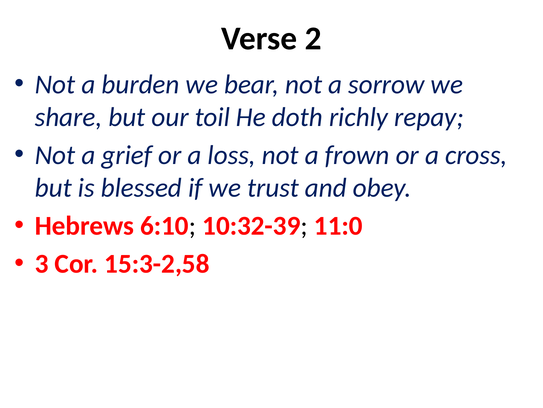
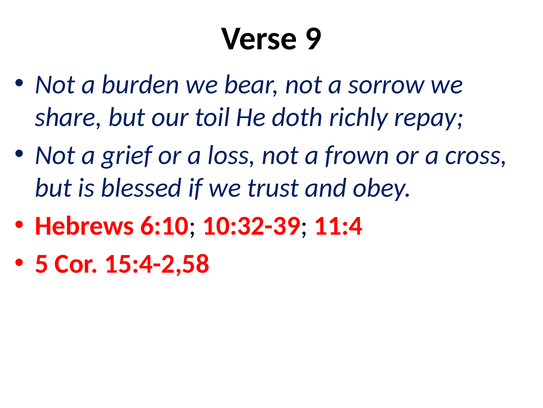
2: 2 -> 9 (313, 39)
11:0: 11:0 -> 11:4 (338, 225)
3: 3 -> 5 (42, 263)
15:3-2,58: 15:3-2,58 -> 15:4-2,58 (157, 263)
